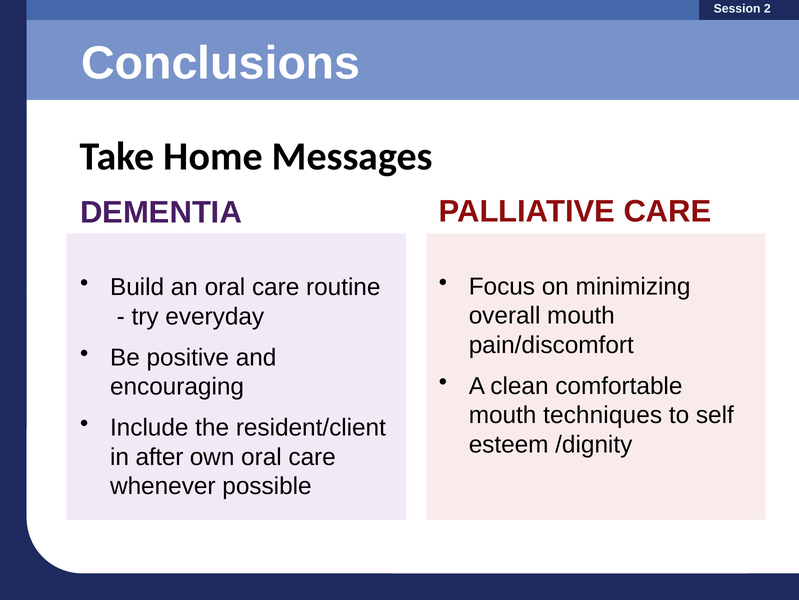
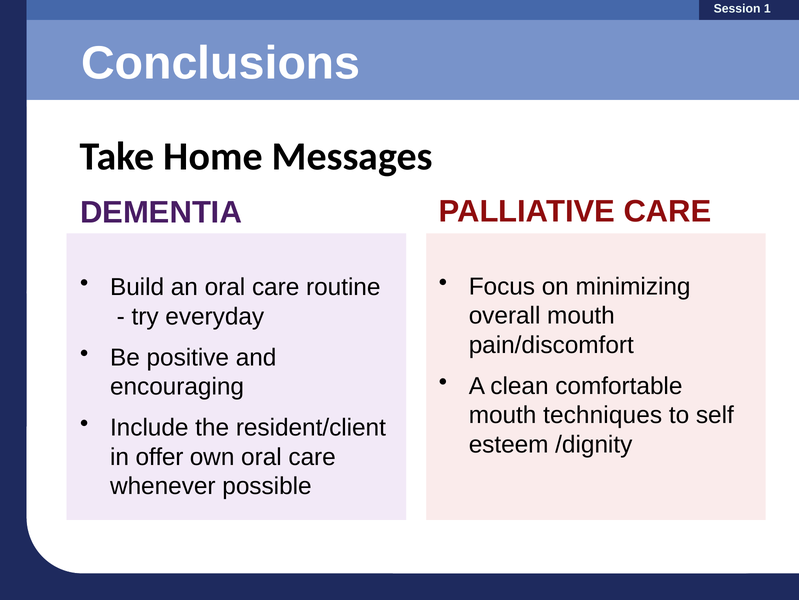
2: 2 -> 1 (767, 9)
after: after -> offer (160, 456)
